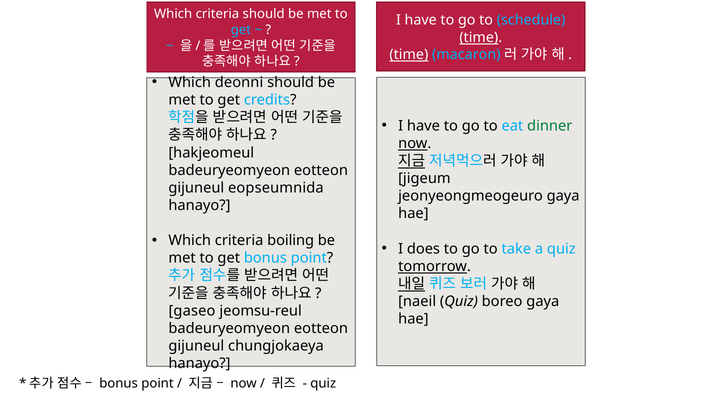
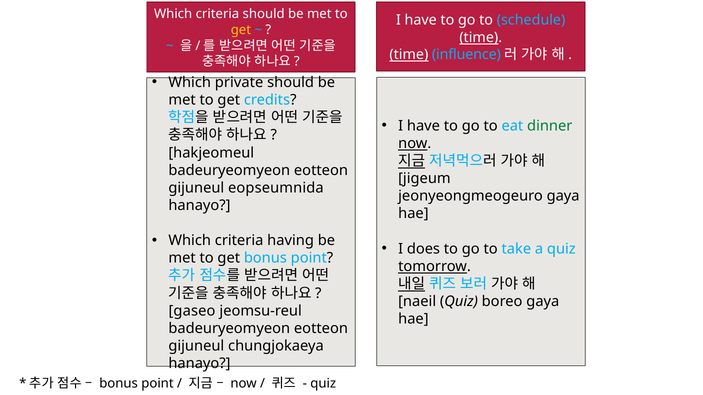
get colour: light blue -> yellow (241, 30)
macaron: macaron -> influence (466, 55)
deonni: deonni -> private (239, 83)
boiling: boiling -> having (291, 241)
